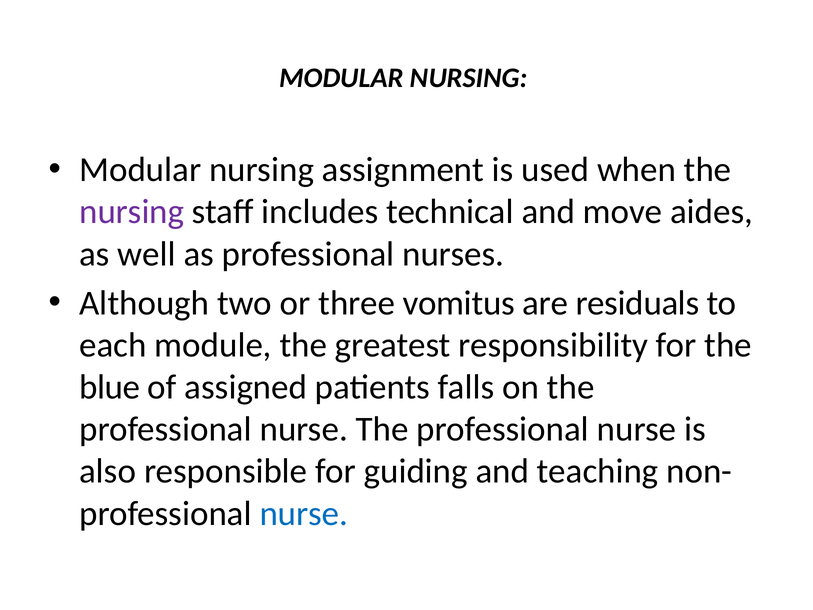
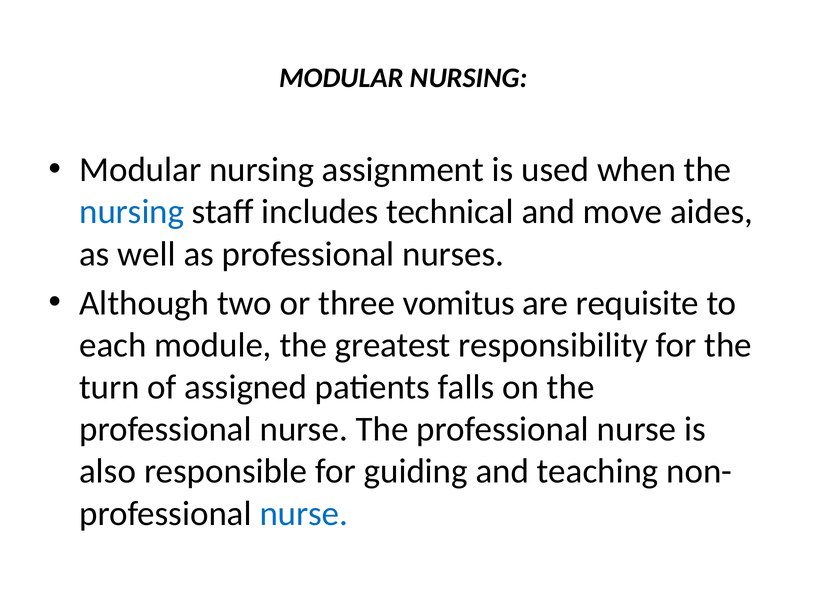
nursing colour: purple -> blue (132, 212)
residuals: residuals -> requisite (637, 303)
blue: blue -> turn (109, 387)
